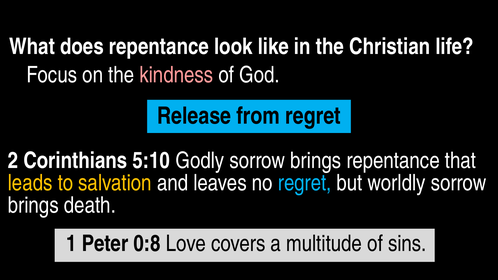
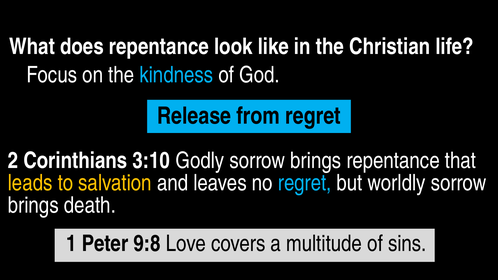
kindness colour: pink -> light blue (176, 75)
5:10: 5:10 -> 3:10 (151, 161)
0:8: 0:8 -> 9:8 (147, 244)
